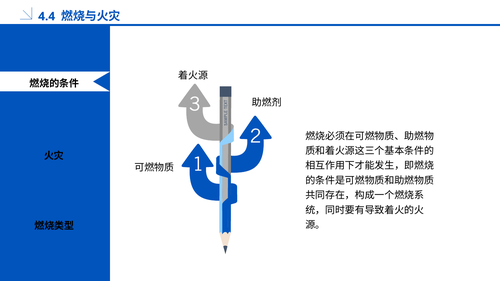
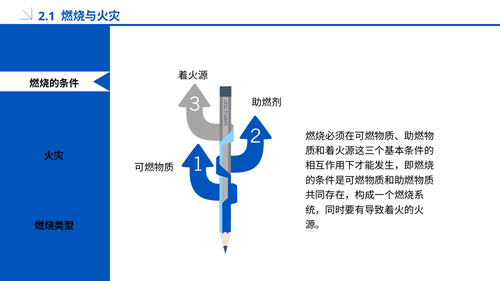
4.4: 4.4 -> 2.1 (47, 16)
